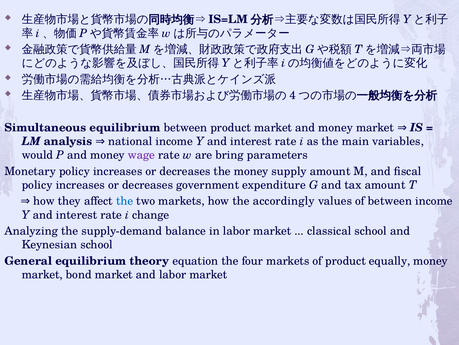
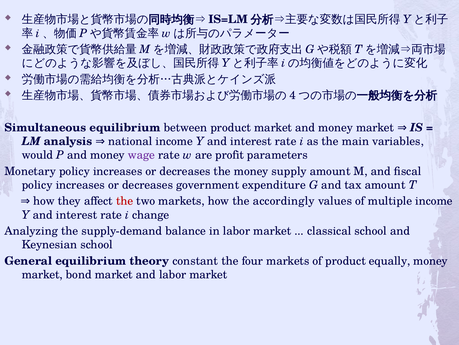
bring: bring -> profit (230, 155)
the colour: blue -> red (125, 201)
of between: between -> multiple (390, 201)
equation: equation -> constant (195, 260)
